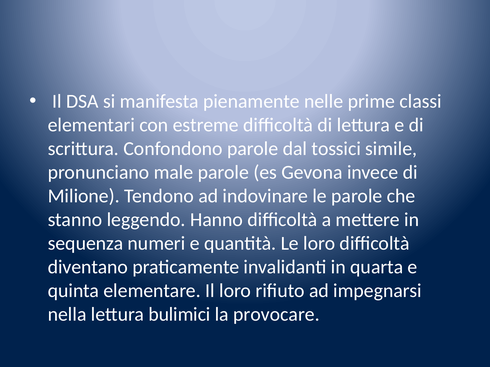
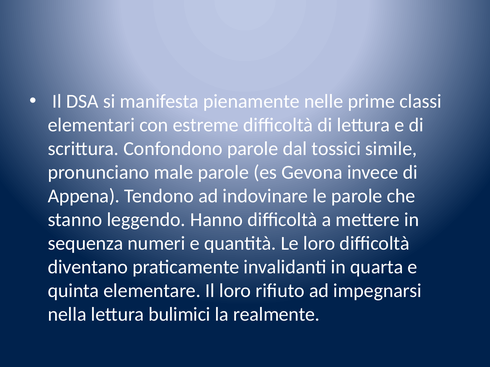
Milione: Milione -> Appena (84, 196)
provocare: provocare -> realmente (277, 315)
